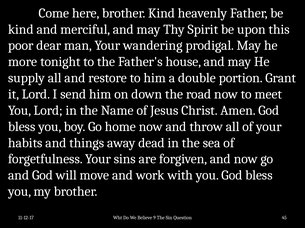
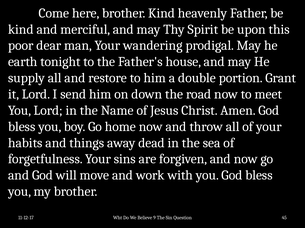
more: more -> earth (23, 62)
